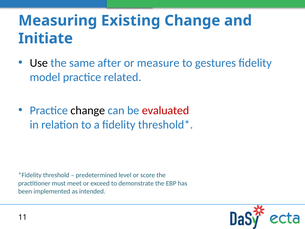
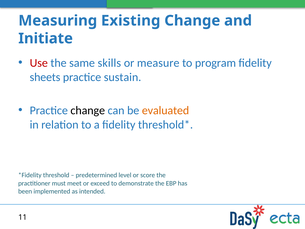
Use colour: black -> red (39, 63)
after: after -> skills (109, 63)
gestures: gestures -> program (215, 63)
model: model -> sheets (45, 77)
related: related -> sustain (123, 77)
evaluated colour: red -> orange (166, 110)
